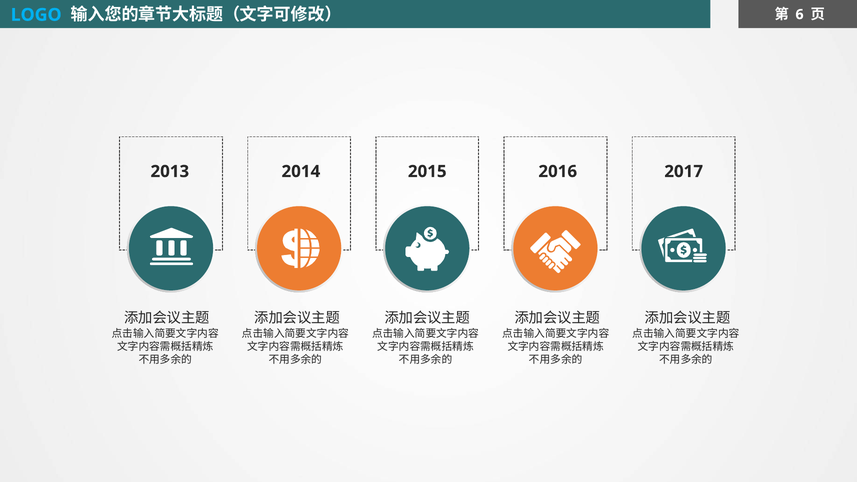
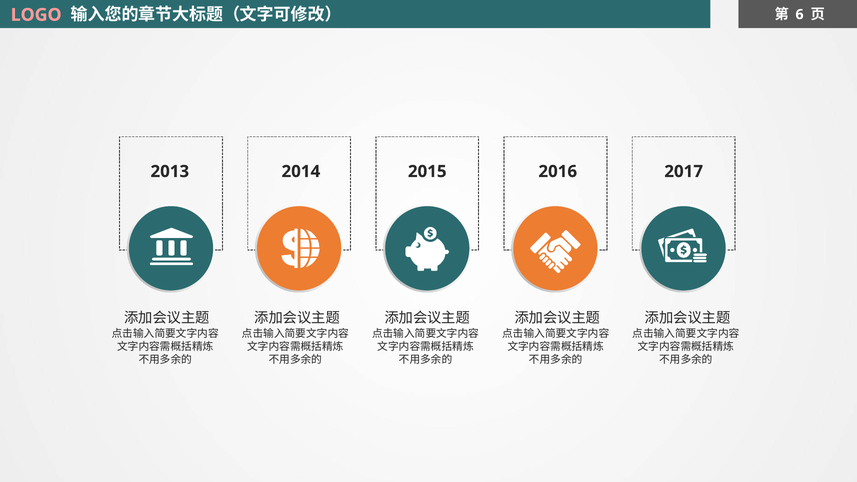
LOGO colour: light blue -> pink (36, 15)
